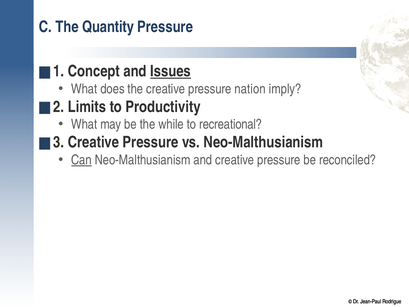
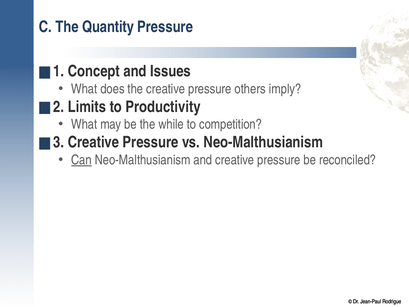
Issues underline: present -> none (171, 71)
nation: nation -> others (250, 89)
recreational: recreational -> competition (231, 124)
